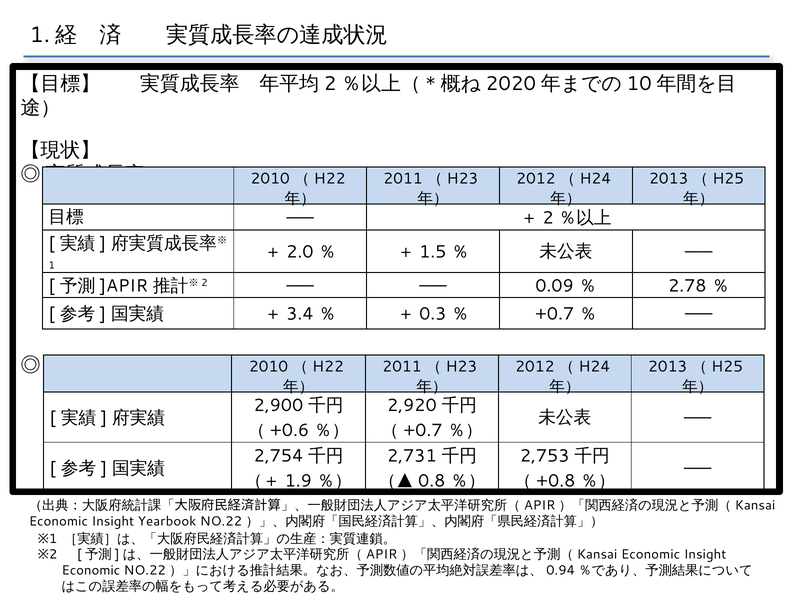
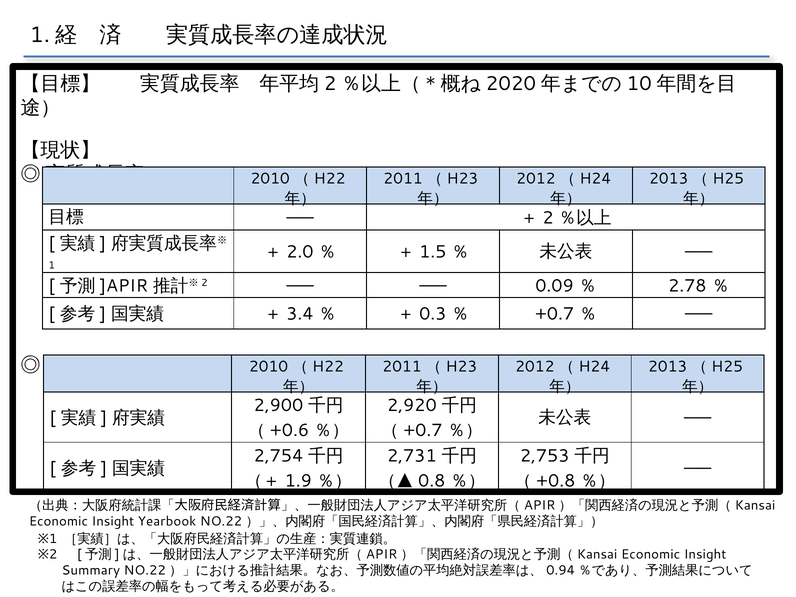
Economic: Economic -> Summary (91, 571)
